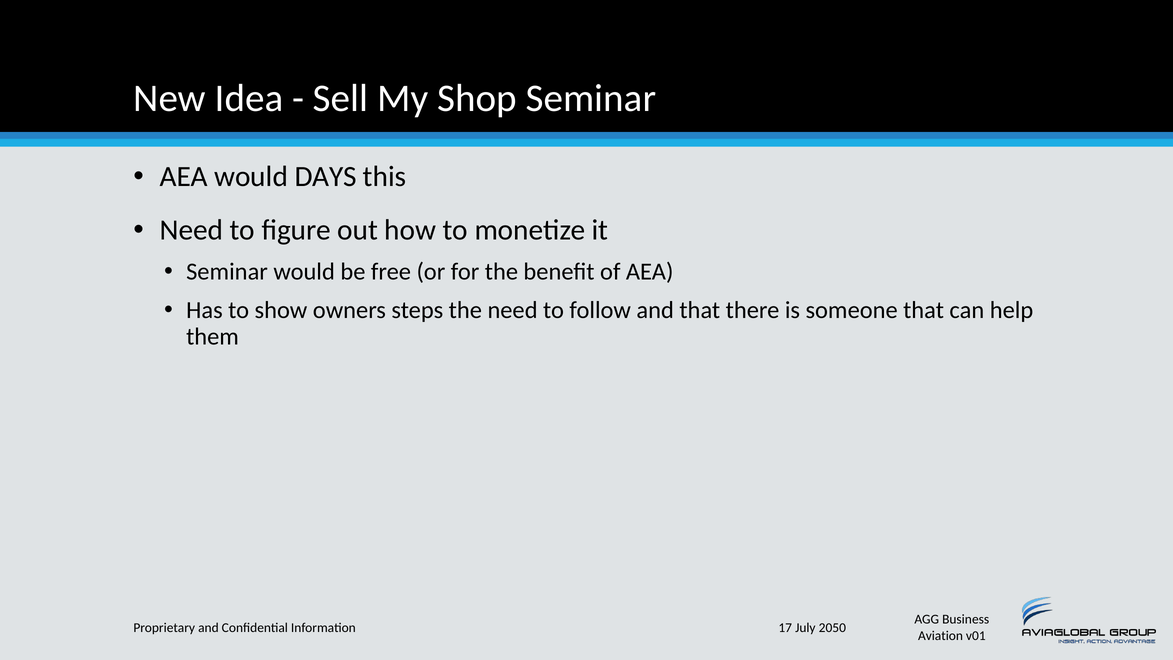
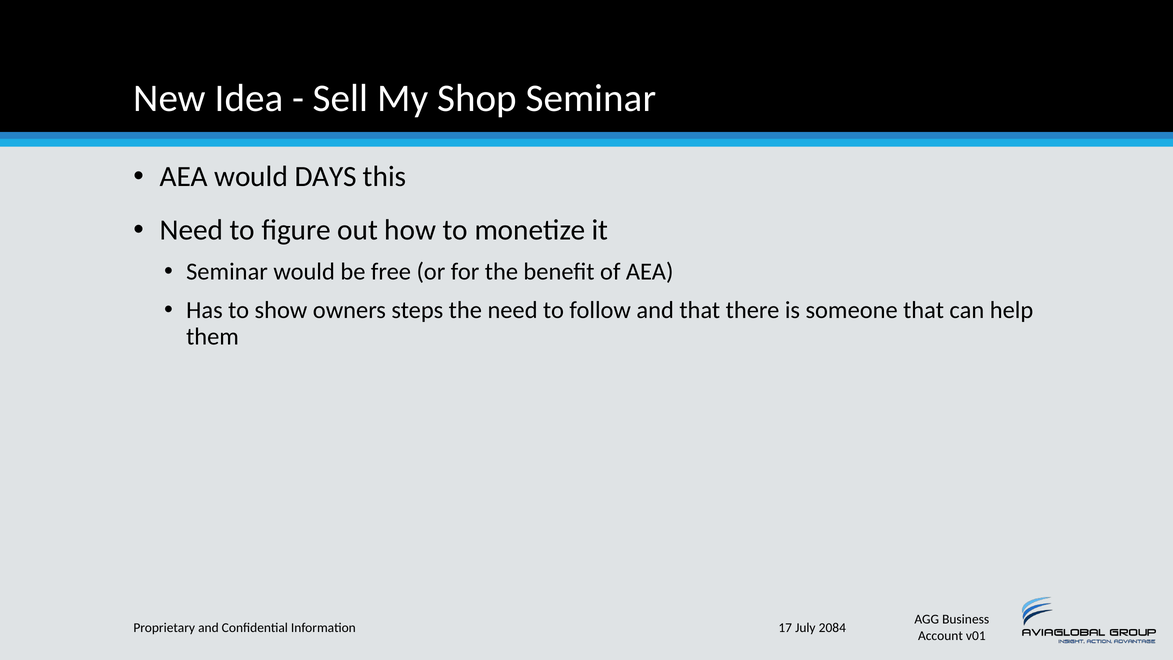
2050: 2050 -> 2084 (832, 627)
Aviation: Aviation -> Account (940, 635)
